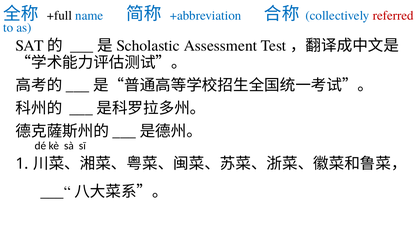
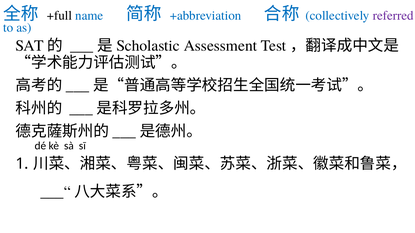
referred colour: red -> purple (393, 16)
